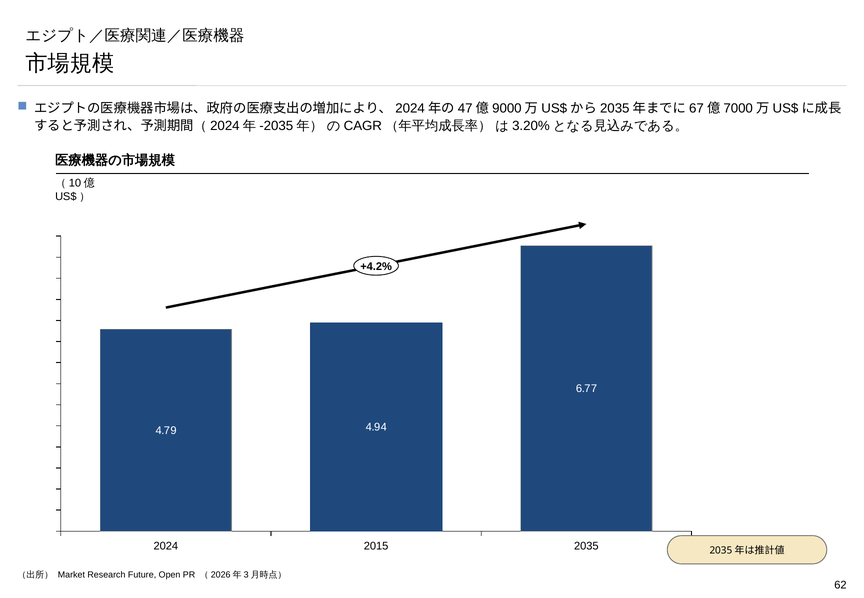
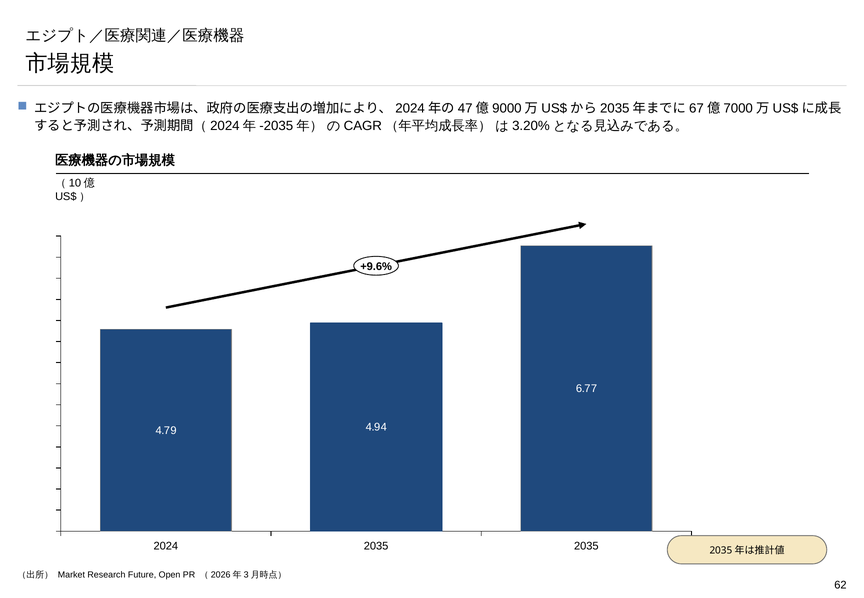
+4.2%: +4.2% -> +9.6% (376, 267)
2024 2015: 2015 -> 2035 (376, 546)
